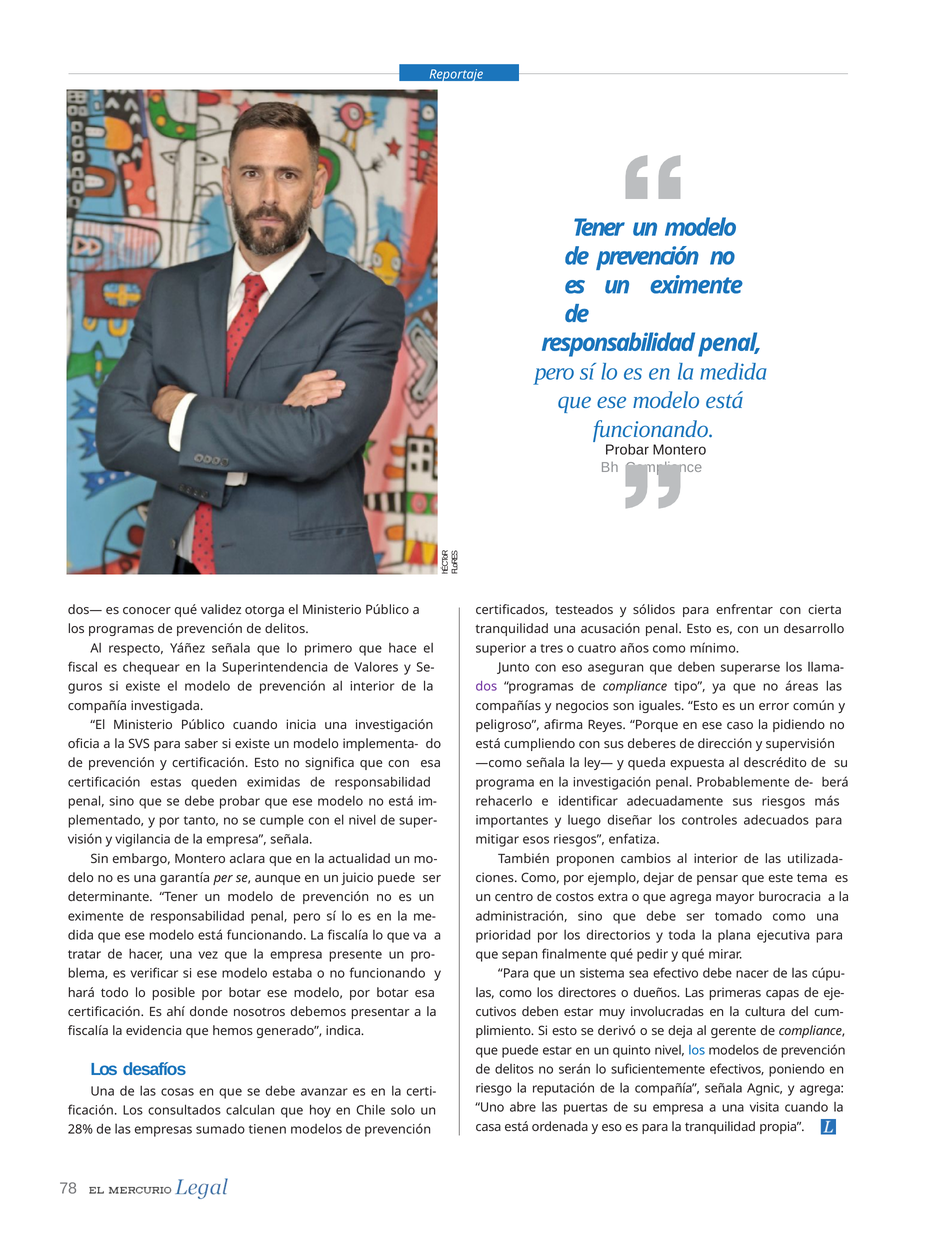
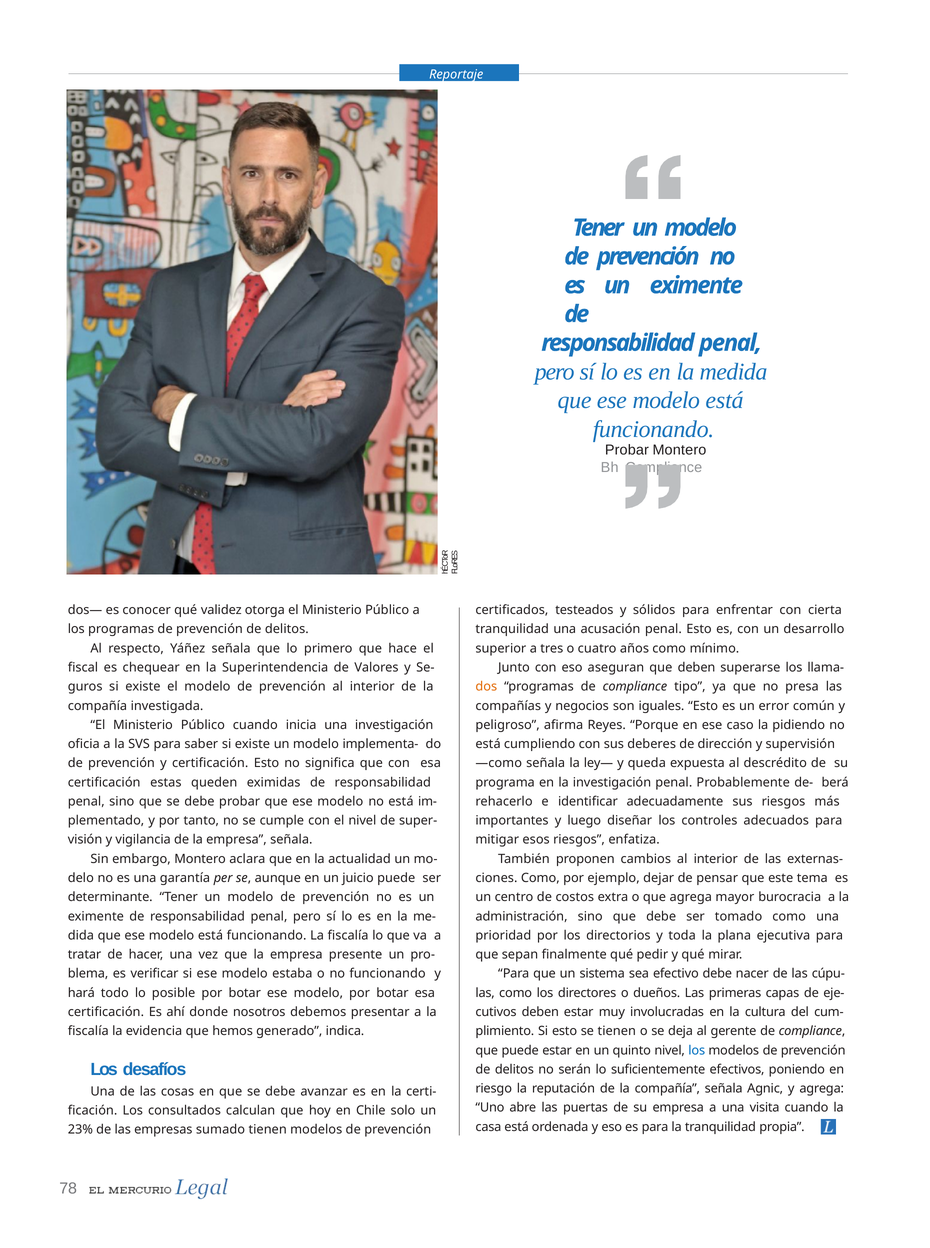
dos colour: purple -> orange (486, 687)
áreas: áreas -> presa (802, 687)
utilizada-: utilizada- -> externas- (815, 859)
se derivó: derivó -> tienen (617, 1032)
28%: 28% -> 23% (80, 1130)
